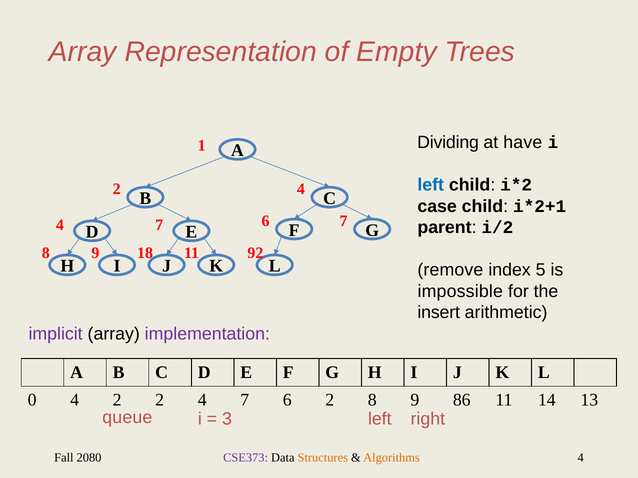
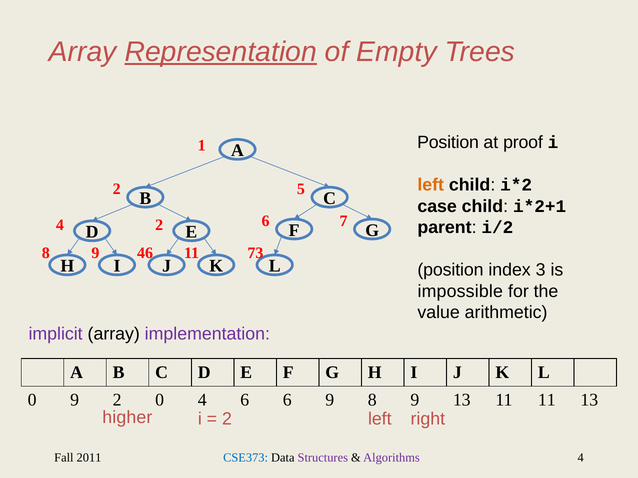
Representation underline: none -> present (221, 52)
Dividing: Dividing -> Position (448, 143)
have: have -> proof (523, 143)
left colour: blue -> orange (431, 185)
4: 4 -> 5 (301, 189)
7: 7 -> 2 (159, 225)
18: 18 -> 46 (145, 253)
92: 92 -> 73 (255, 253)
remove: remove -> position (450, 270)
5: 5 -> 3 (541, 270)
insert: insert -> value (439, 313)
0 4: 4 -> 9 (75, 401)
2 2: 2 -> 0 (160, 401)
7: 7 -> 6 (245, 401)
2: 2 -> 9 (330, 401)
9 86: 86 -> 13 (462, 401)
11 14: 14 -> 11 (547, 401)
queue: queue -> higher (127, 418)
3: 3 -> 2 (227, 419)
2080: 2080 -> 2011 (89, 458)
CSE373 colour: purple -> blue (246, 458)
Structures colour: orange -> purple (323, 458)
Algorithms colour: orange -> purple (391, 458)
